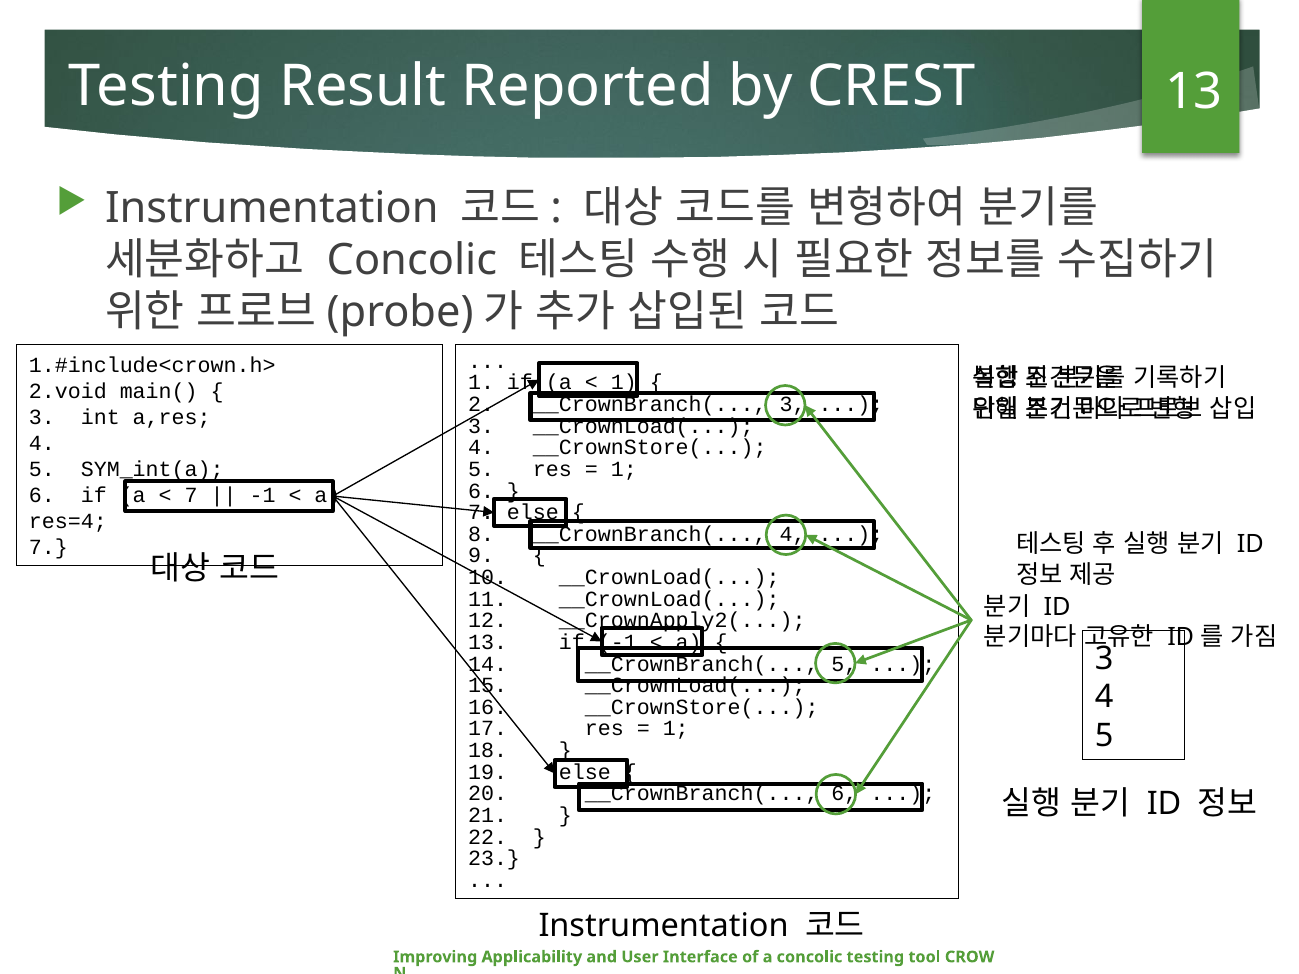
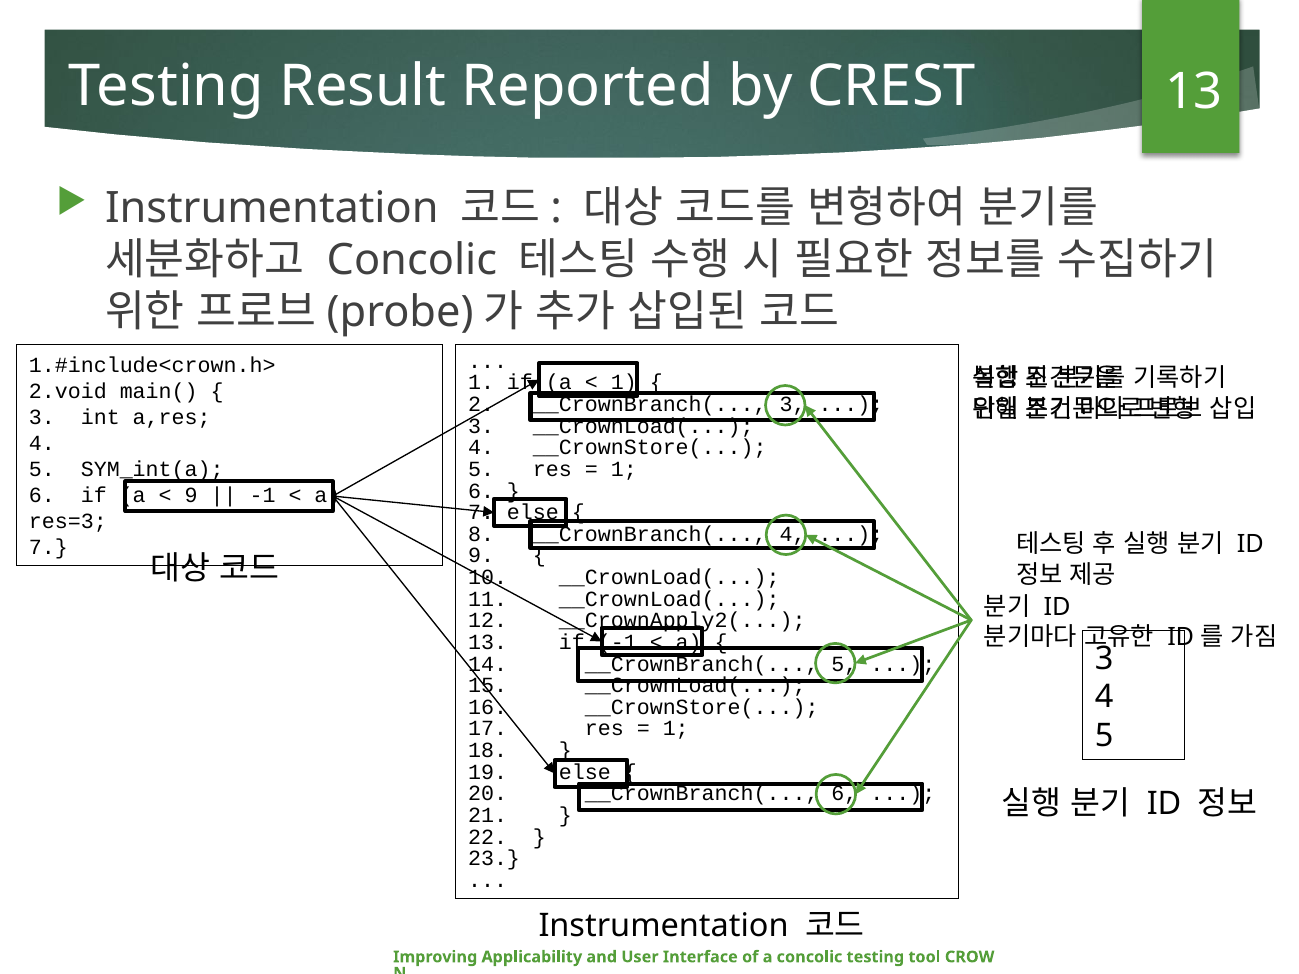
7: 7 -> 9 (191, 495)
res=4: res=4 -> res=3 (68, 521)
